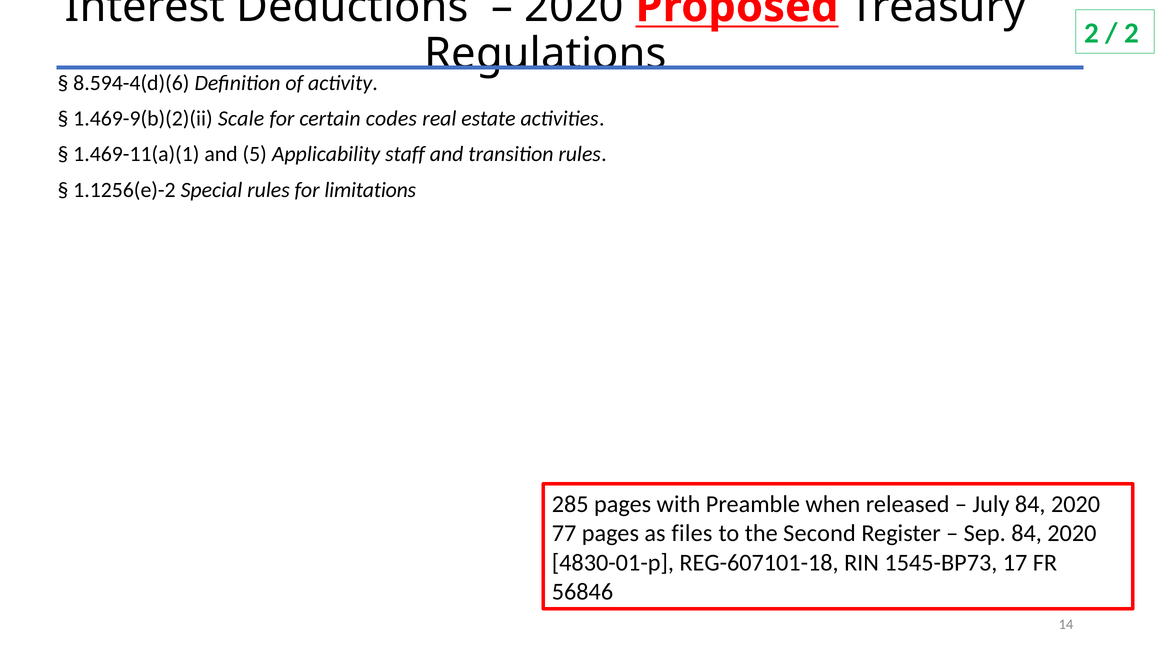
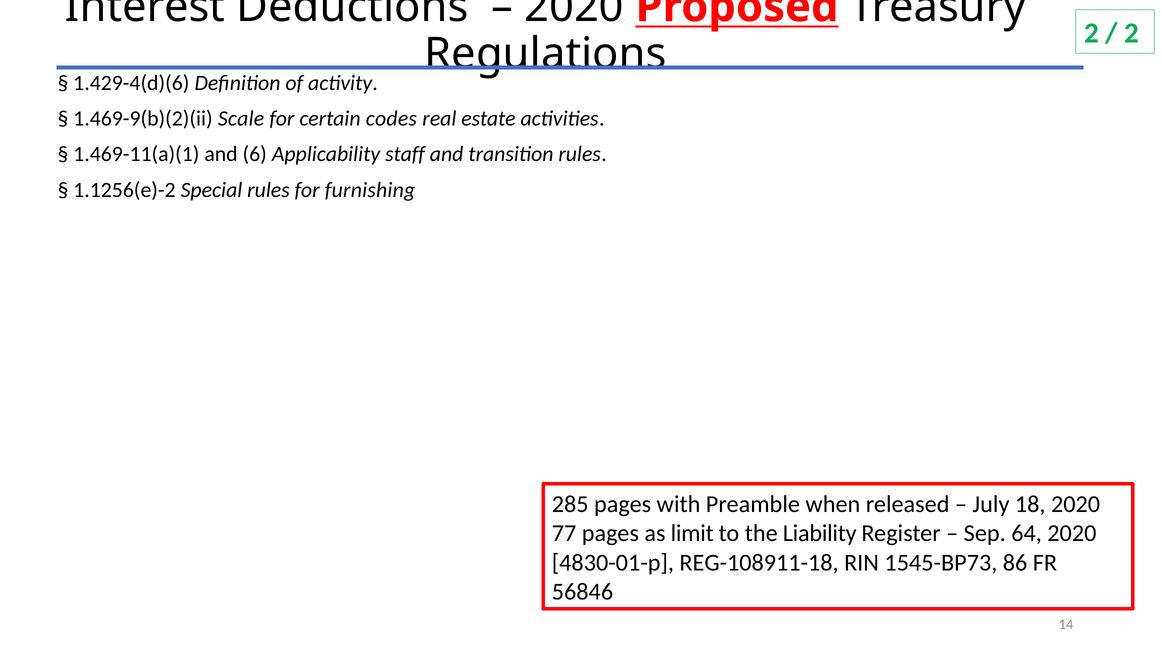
8.594-4(d)(6: 8.594-4(d)(6 -> 1.429-4(d)(6 (131, 83)
5: 5 -> 6 (255, 154)
limitations: limitations -> furnishing (370, 190)
July 84: 84 -> 18 (1030, 504)
files: files -> limit (692, 533)
Second: Second -> Liability (820, 533)
Sep 84: 84 -> 64 (1027, 533)
REG-607101-18: REG-607101-18 -> REG-108911-18 (759, 562)
17: 17 -> 86 (1015, 562)
